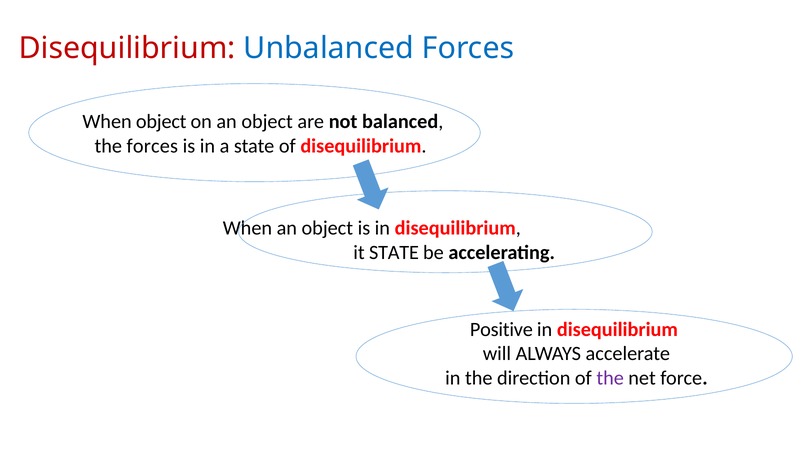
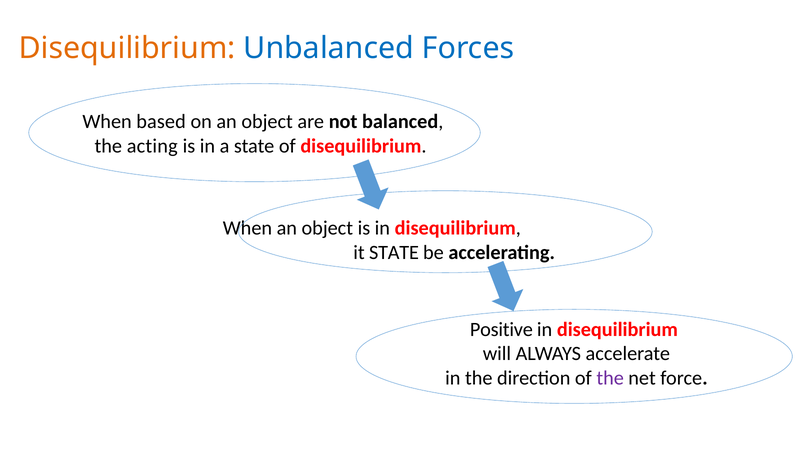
Disequilibrium colour: red -> orange (127, 48)
When object: object -> based (161, 121)
the forces: forces -> acting (152, 146)
